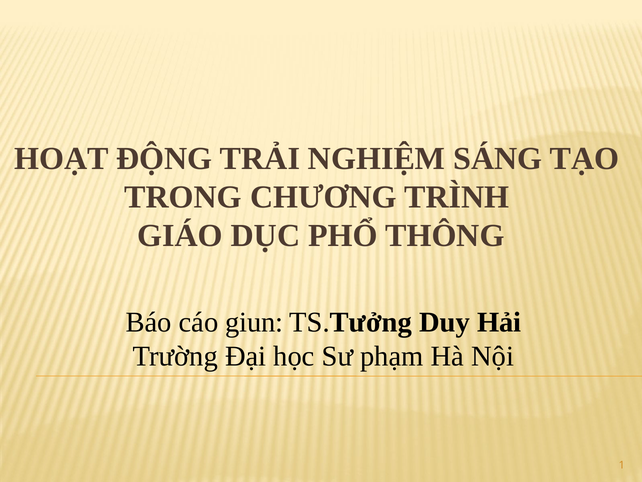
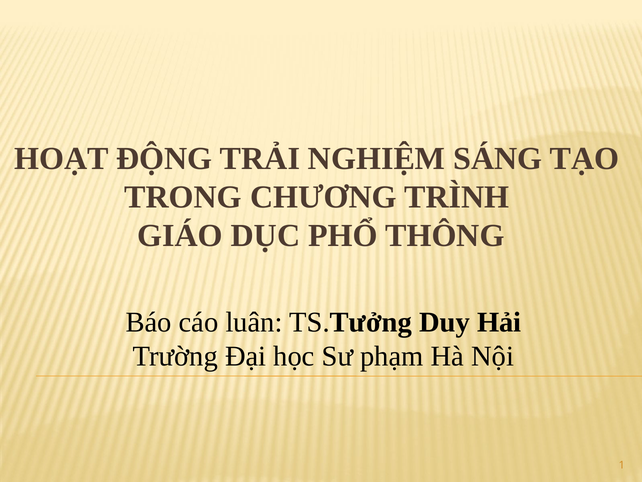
giun: giun -> luân (254, 322)
